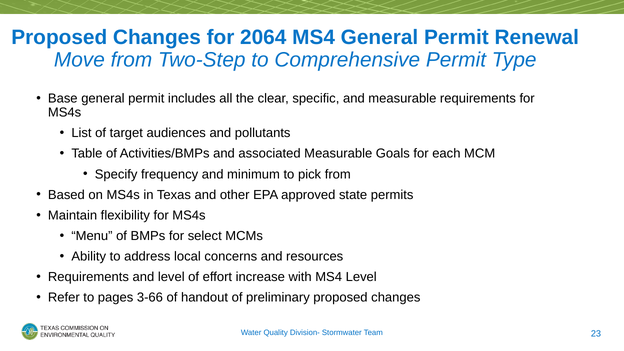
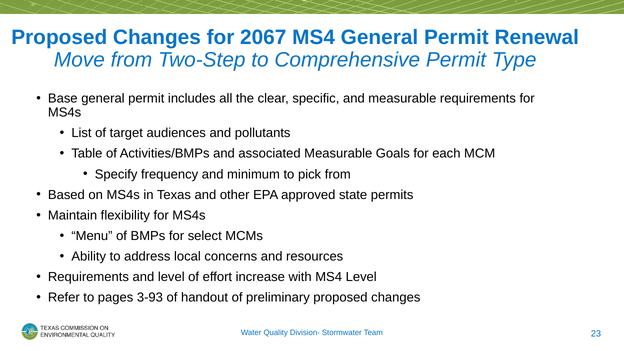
2064: 2064 -> 2067 (263, 37)
3-66: 3-66 -> 3-93 (150, 297)
